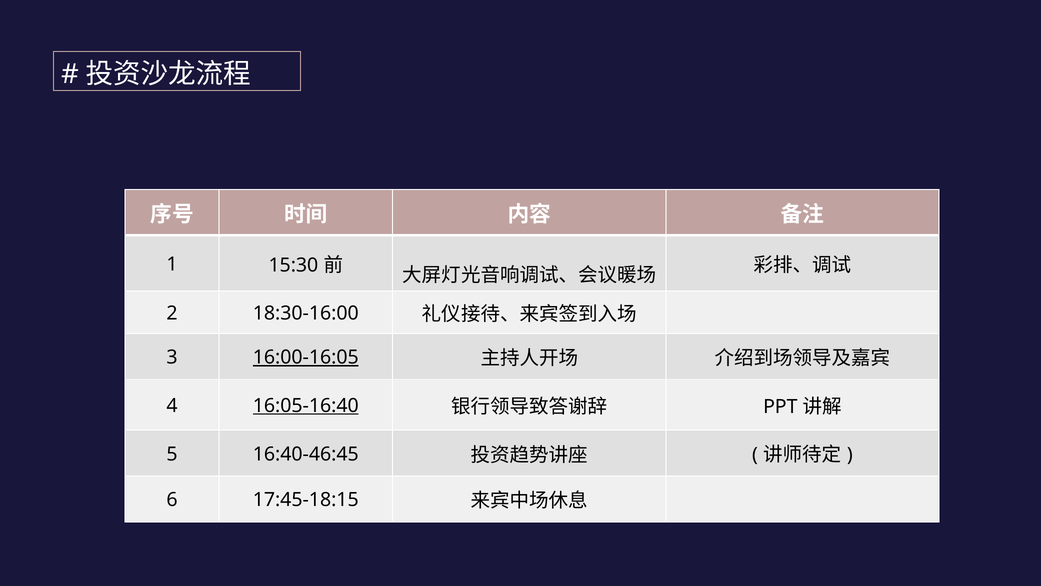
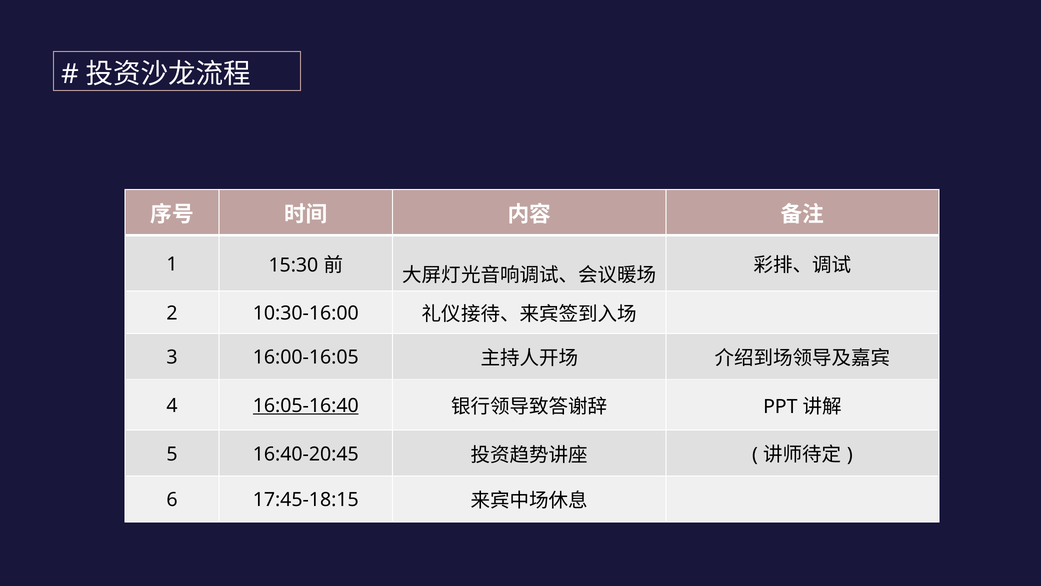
18:30-16:00: 18:30-16:00 -> 10:30-16:00 (306, 313)
16:00-16:05 underline: present -> none (306, 357)
16:40-46:45: 16:40-46:45 -> 16:40-20:45 (306, 454)
